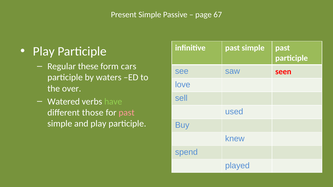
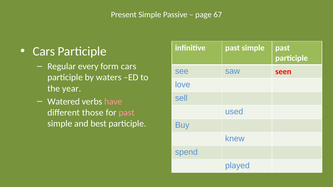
Play: Play -> Cars (44, 52)
these: these -> every (88, 66)
over: over -> year (72, 89)
have colour: light green -> pink (113, 102)
and play: play -> best (99, 124)
